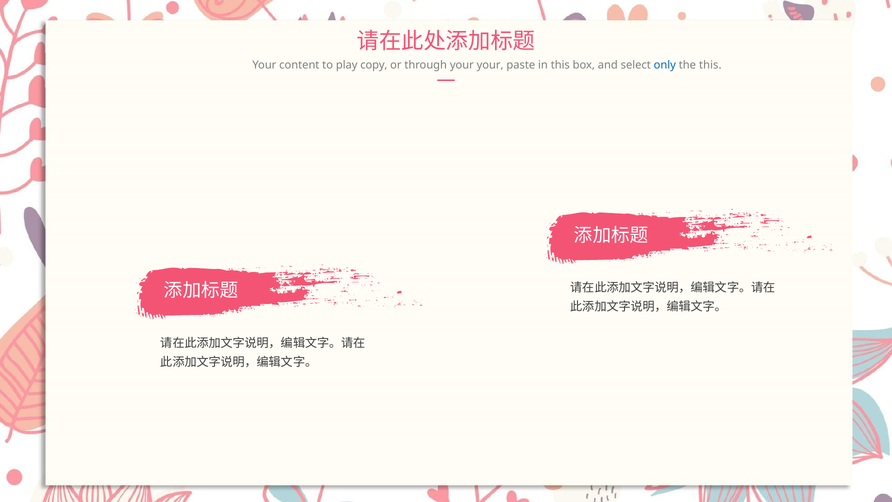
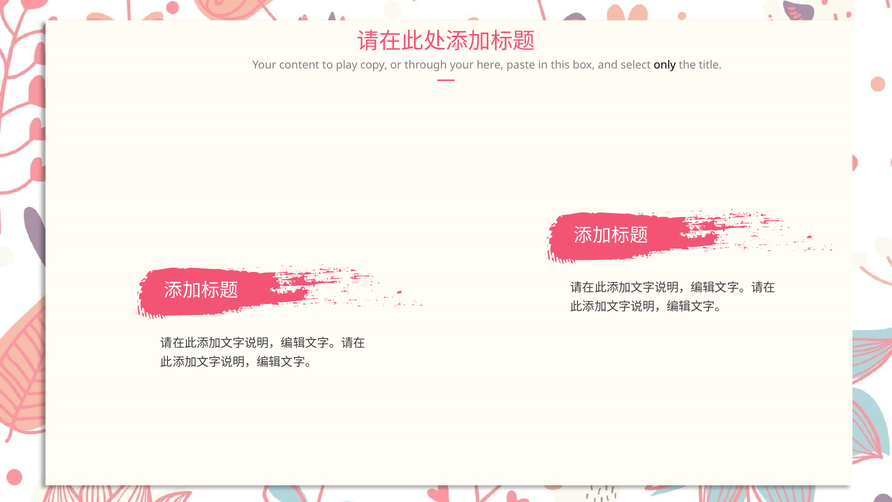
your your: your -> here (490, 65)
only colour: blue -> black (665, 65)
the this: this -> title (710, 65)
